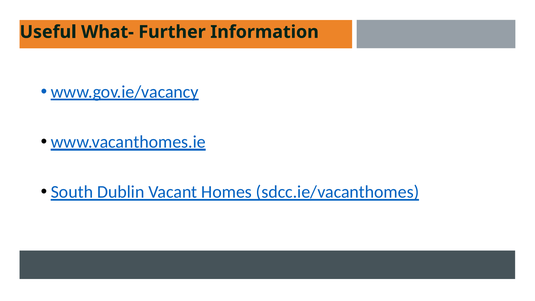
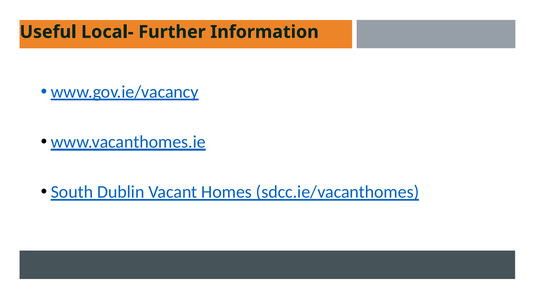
What-: What- -> Local- (107, 32)
